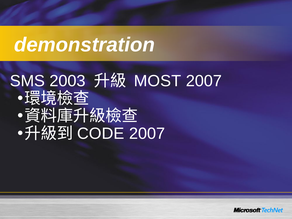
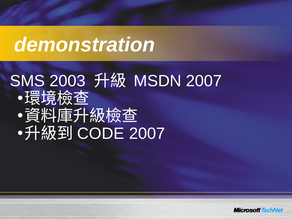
MOST: MOST -> MSDN (158, 81)
